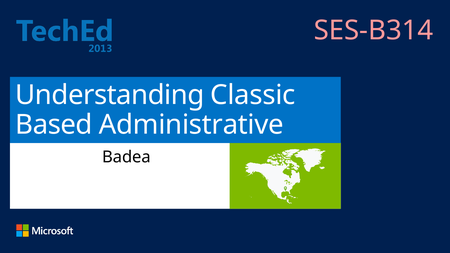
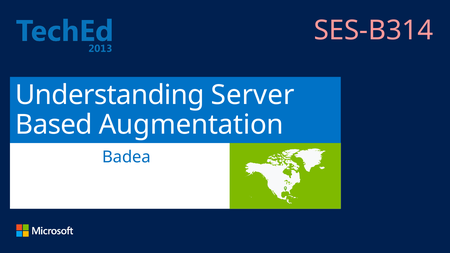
Classic: Classic -> Server (253, 95)
Administrative: Administrative -> Augmentation (191, 125)
Badea colour: black -> blue (126, 157)
